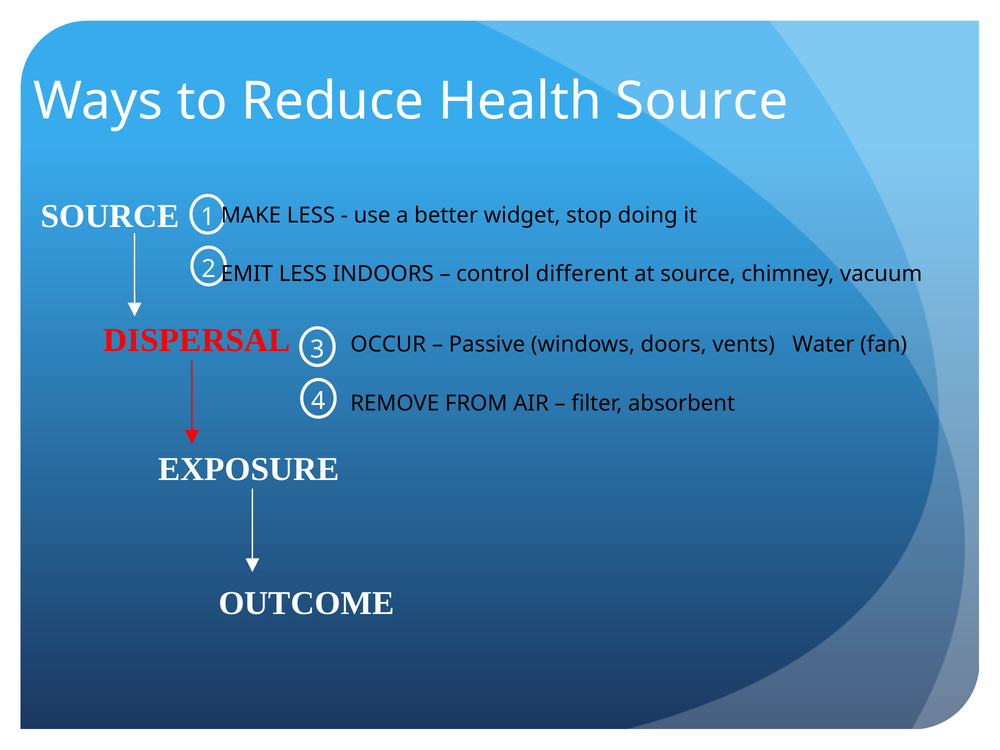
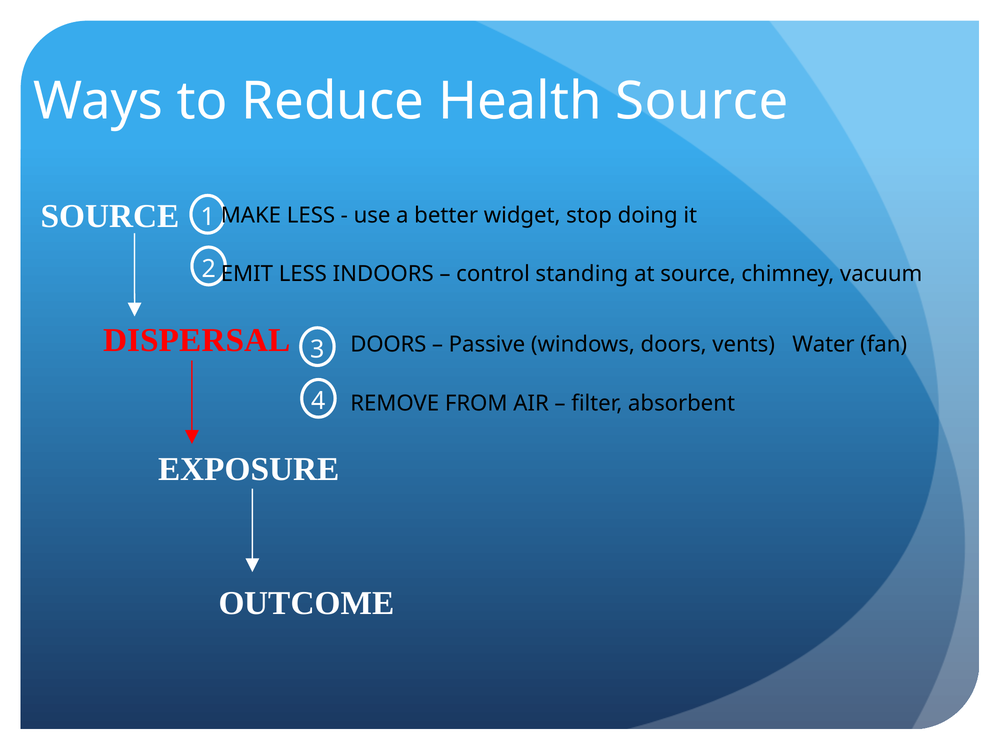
different: different -> standing (582, 274)
OCCUR: OCCUR -> DOORS (388, 344)
